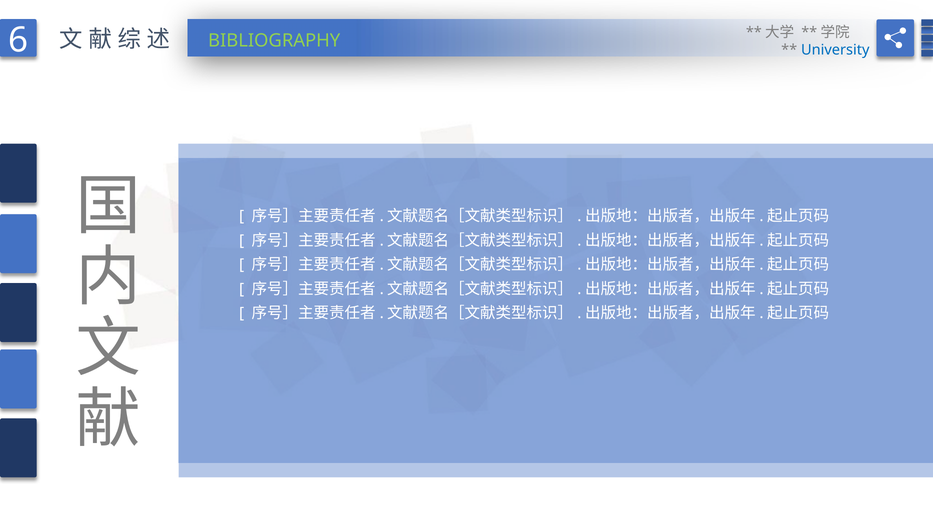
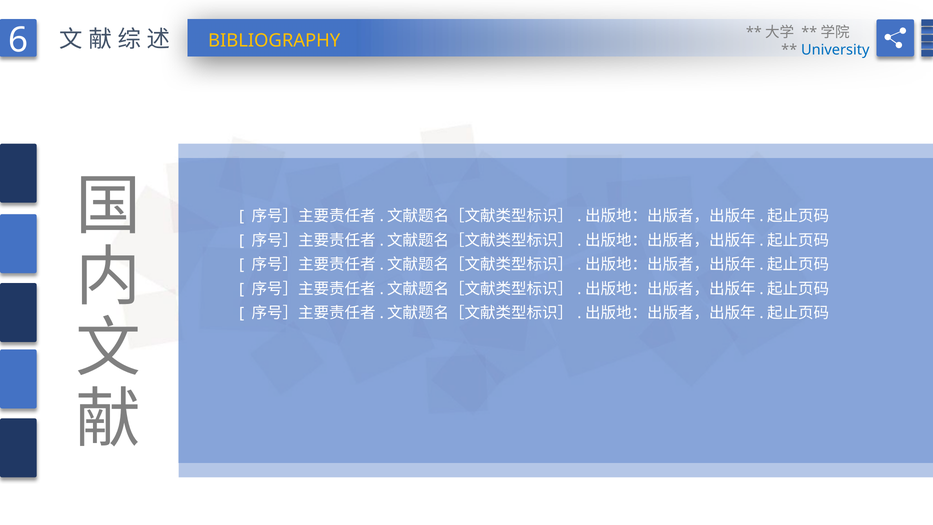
BIBLIOGRAPHY colour: light green -> yellow (274, 41)
